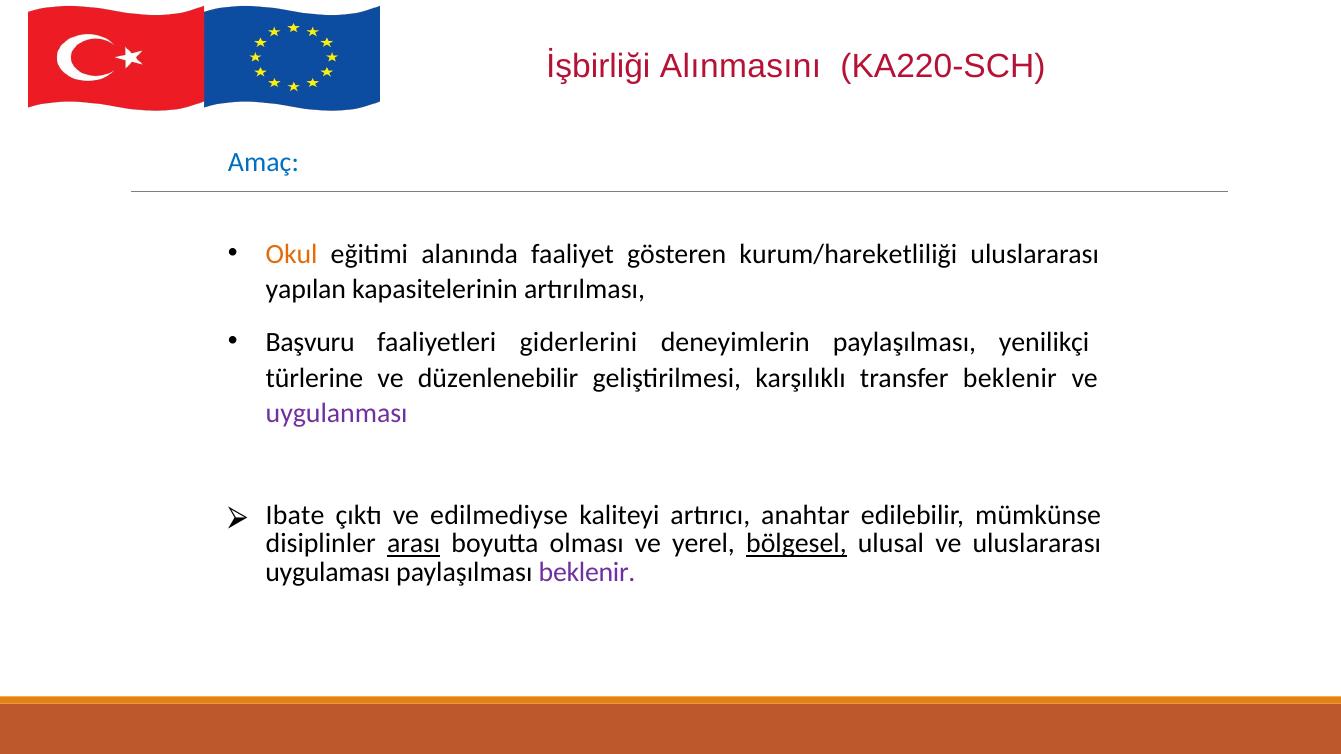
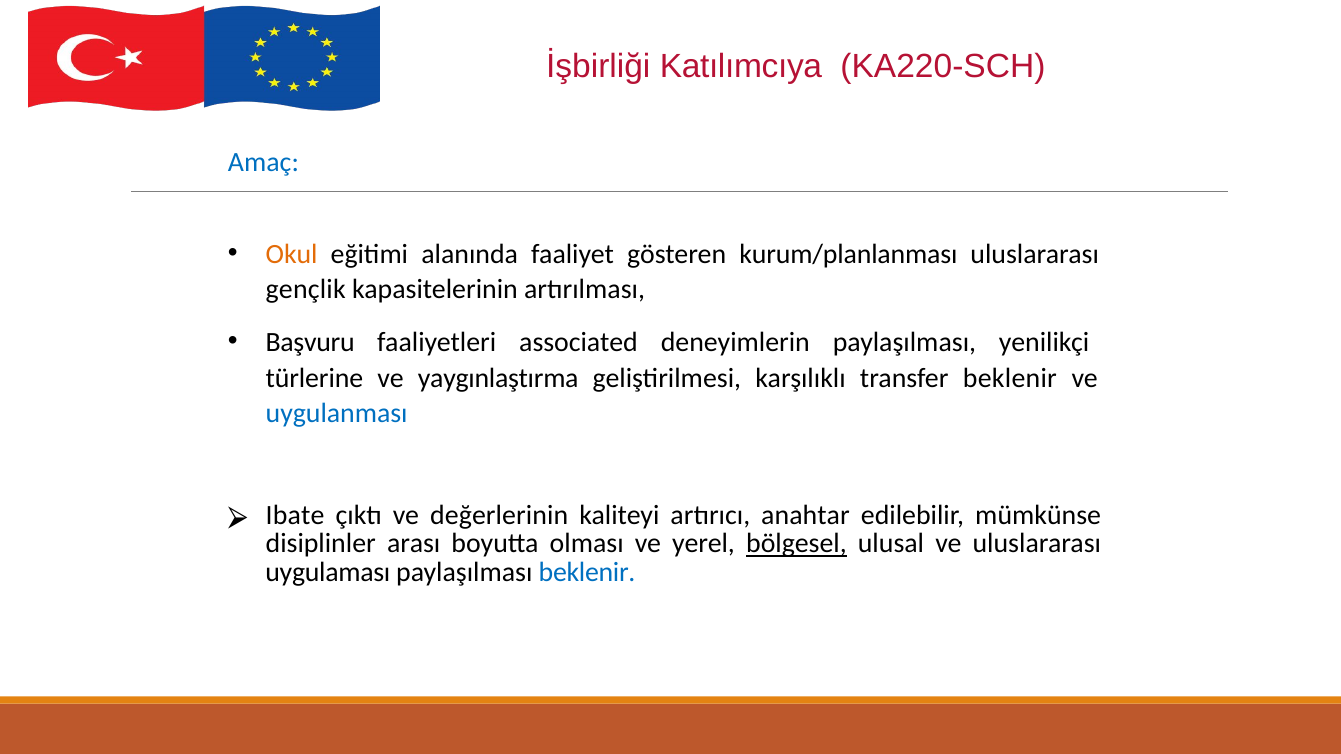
Alınmasını: Alınmasını -> Katılımcıya (741, 66)
kurum/hareketliliği: kurum/hareketliliği -> kurum/planlanması (848, 254)
yapılan: yapılan -> gençlik (306, 290)
giderlerini: giderlerini -> associated (579, 342)
düzenlenebilir: düzenlenebilir -> yaygınlaştırma (498, 378)
uygulanması colour: purple -> blue (337, 414)
edilmediyse: edilmediyse -> değerlerinin (499, 515)
arası underline: present -> none (414, 544)
beklenir colour: purple -> blue (587, 573)
